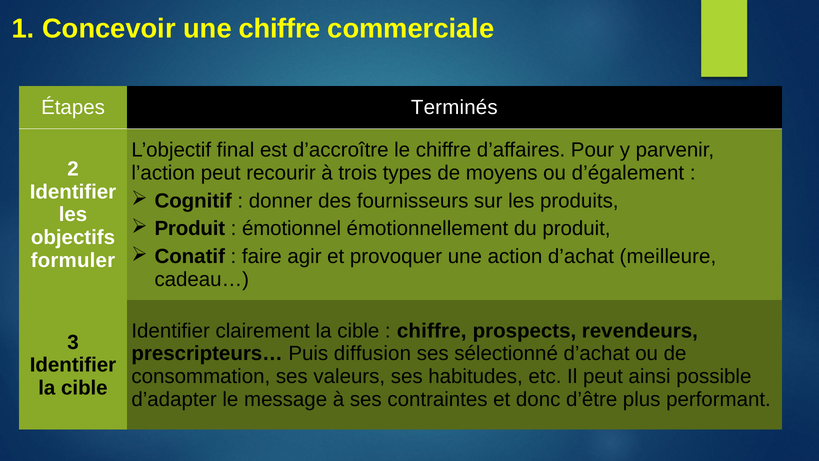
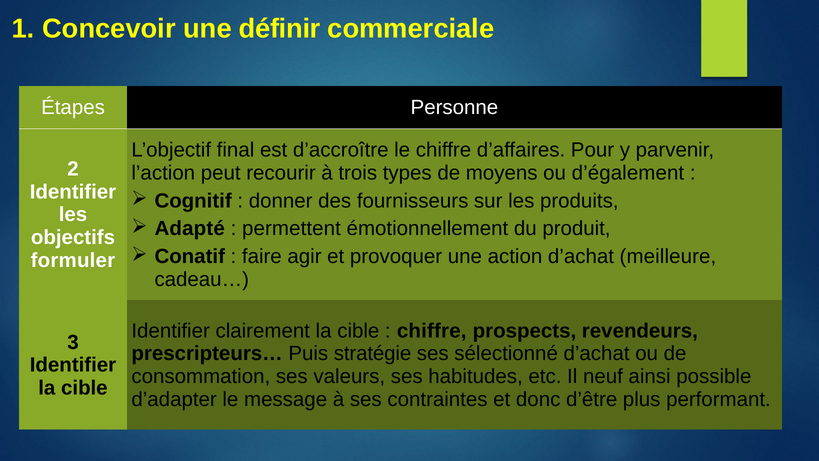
une chiffre: chiffre -> définir (280, 29)
Terminés: Terminés -> Personne (454, 108)
Produit: Produit -> Adapté (190, 229)
émotionnel: émotionnel -> permettent (291, 229)
diffusion: diffusion -> stratégie (373, 353)
Il peut: peut -> neuf (603, 376)
